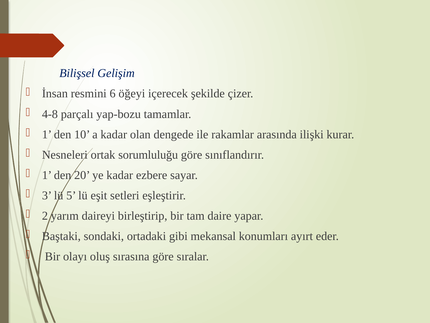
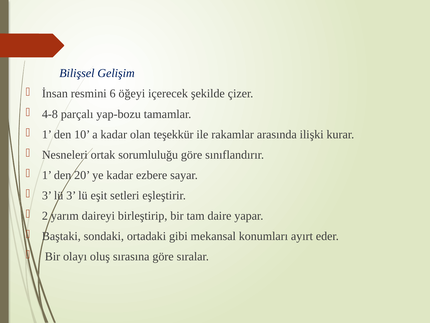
dengede: dengede -> teşekkür (174, 134)
lü 5: 5 -> 3 (71, 195)
